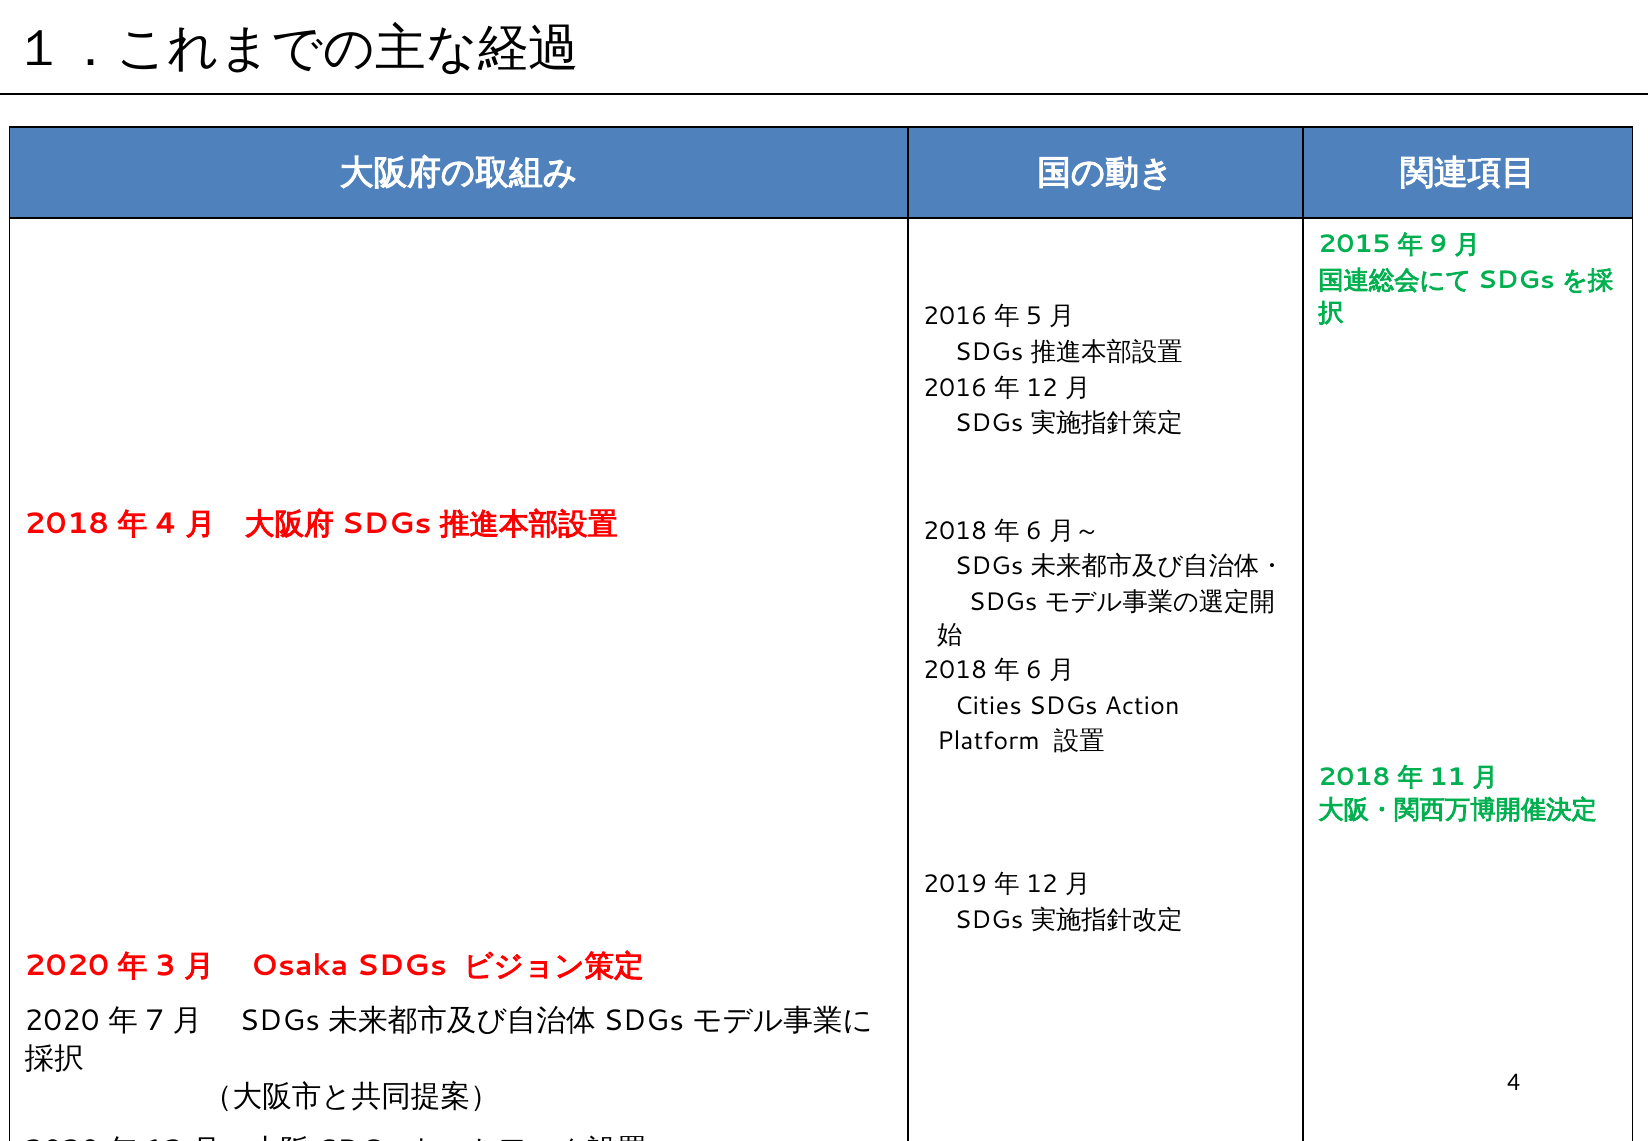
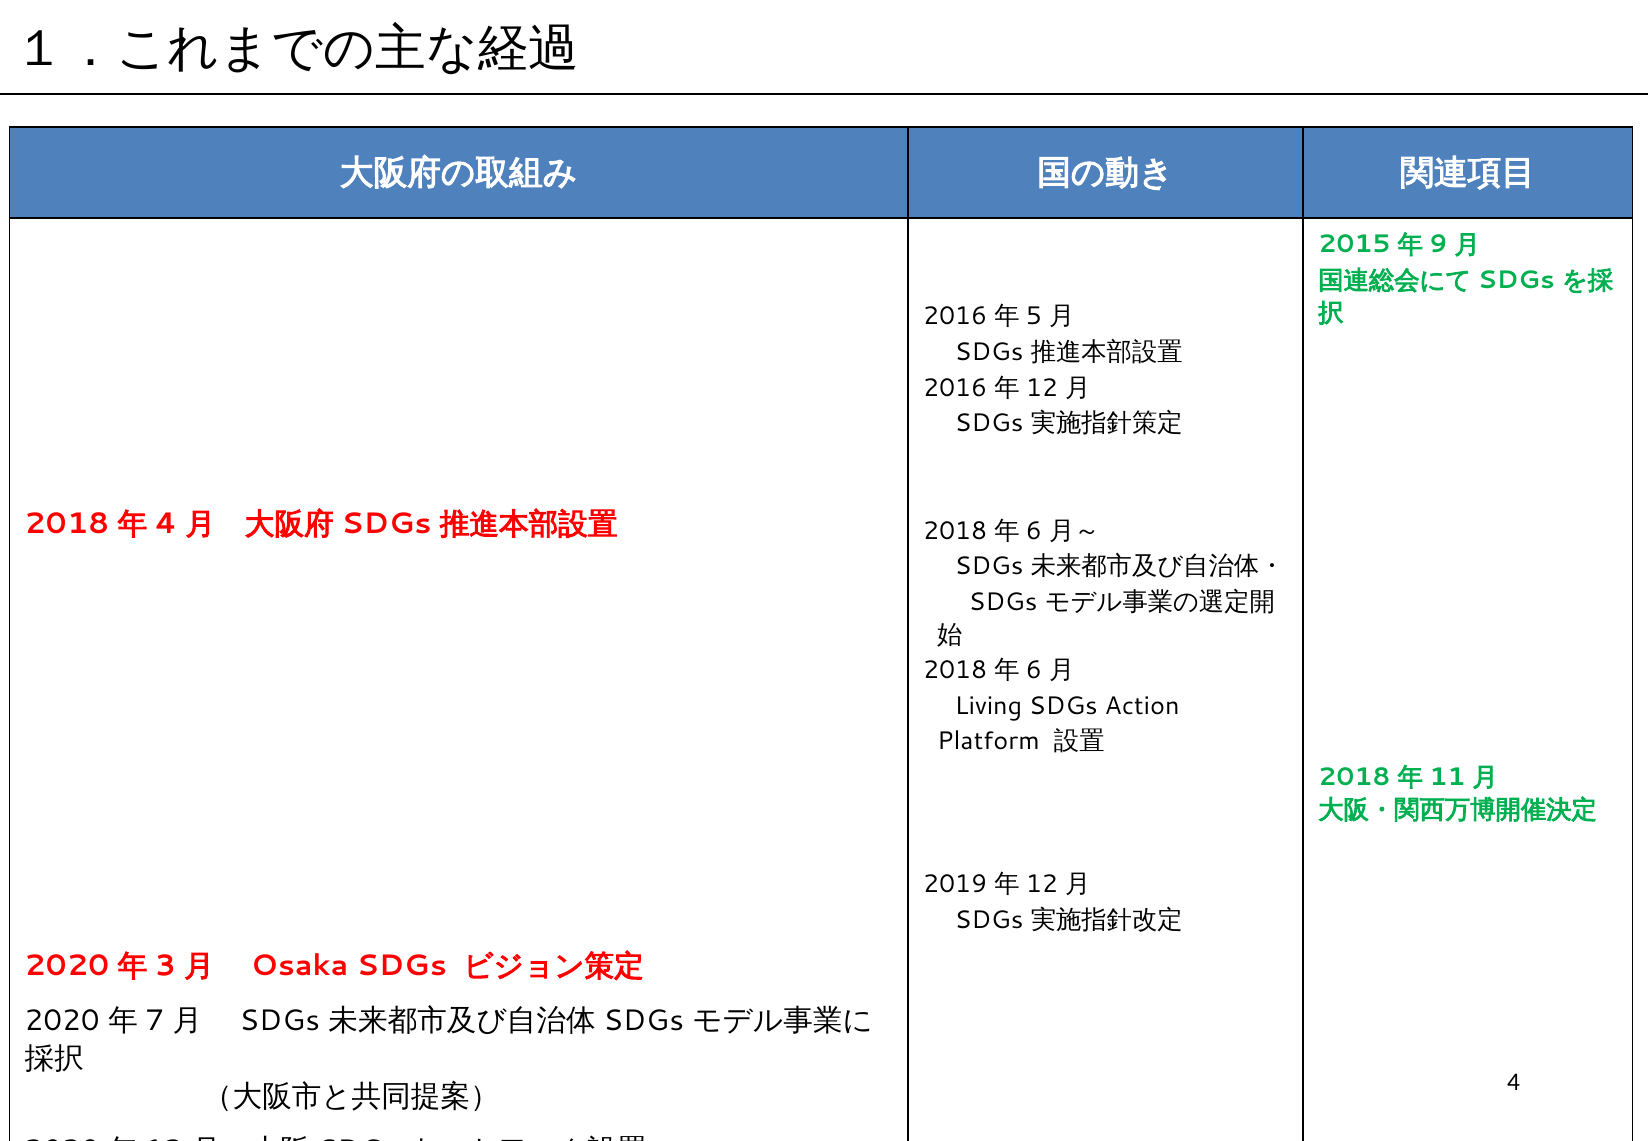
Cities: Cities -> Living (988, 706)
